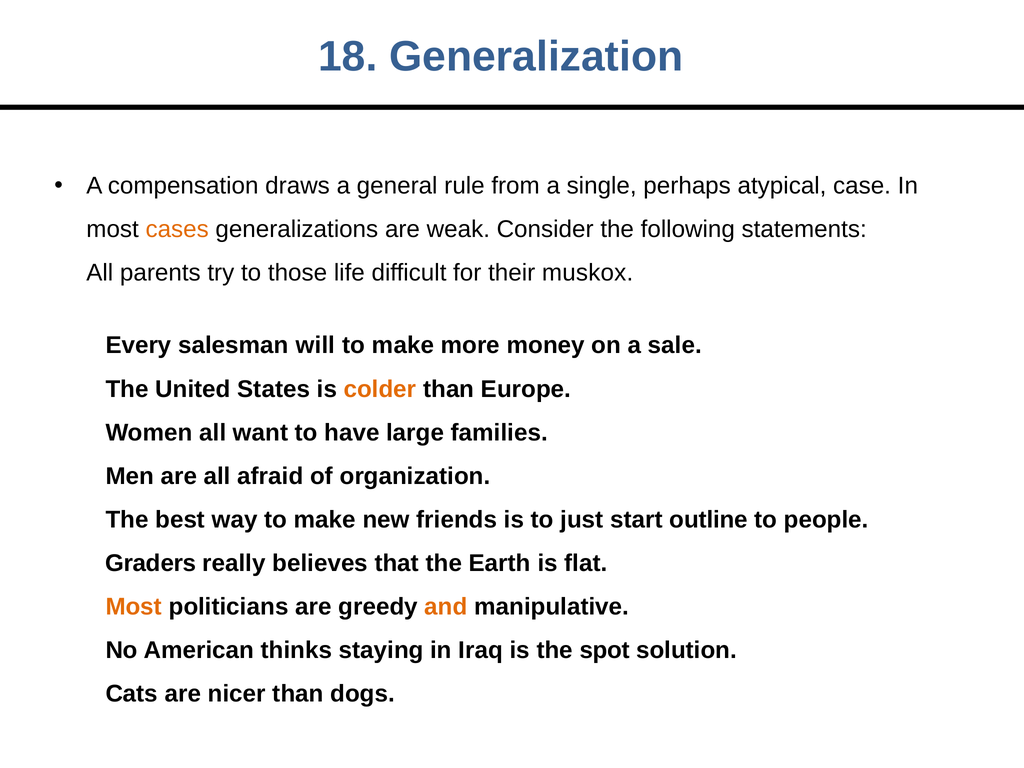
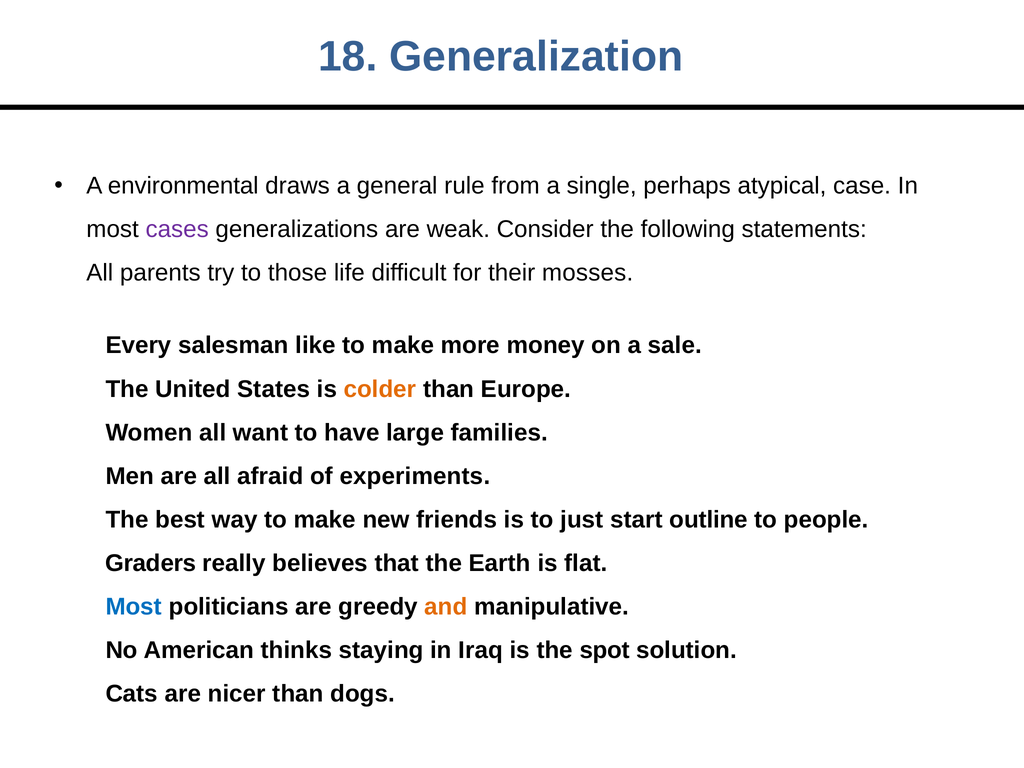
compensation: compensation -> environmental (183, 186)
cases colour: orange -> purple (177, 229)
muskox: muskox -> mosses (588, 273)
will: will -> like (315, 345)
organization: organization -> experiments (415, 476)
Most colour: orange -> blue (134, 607)
